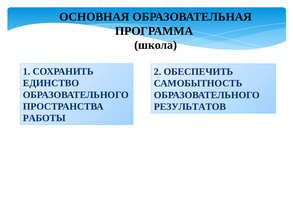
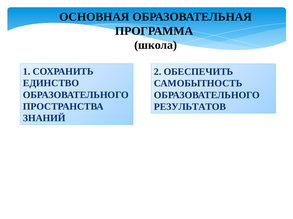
РАБОТЫ: РАБОТЫ -> ЗНАНИЙ (44, 119)
